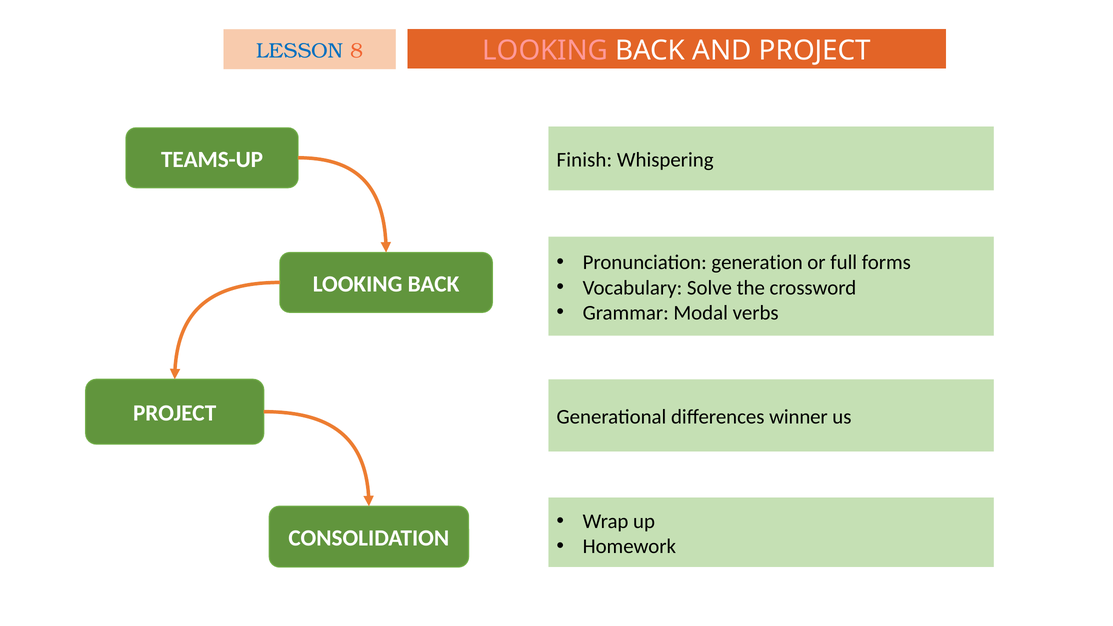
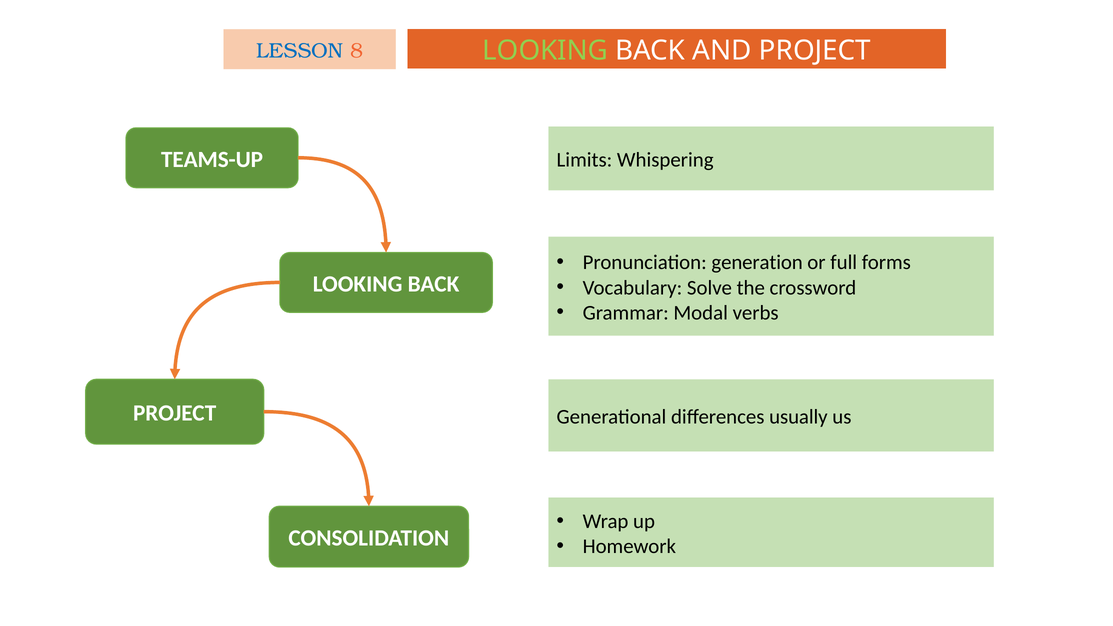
LOOKING colour: pink -> light green (545, 51)
Finish: Finish -> Limits (584, 160)
winner: winner -> usually (798, 417)
